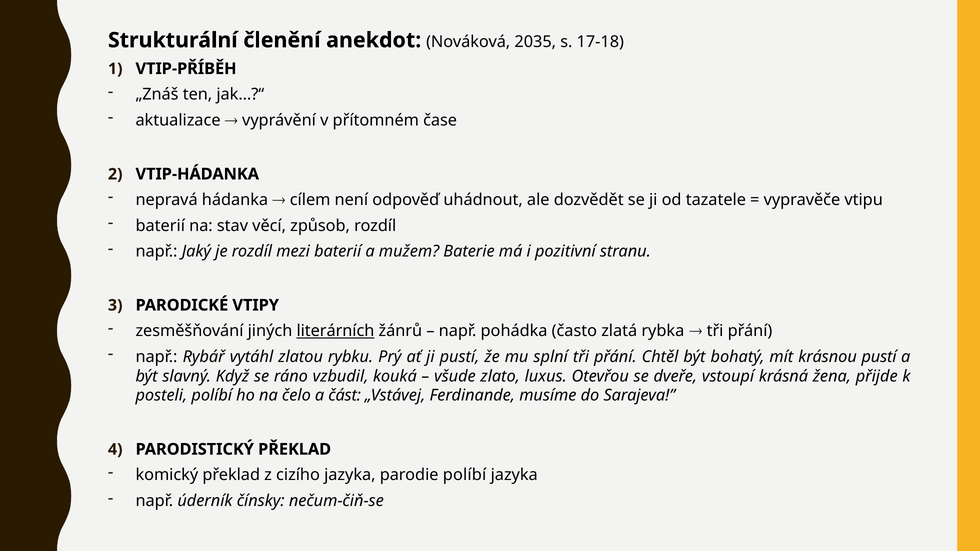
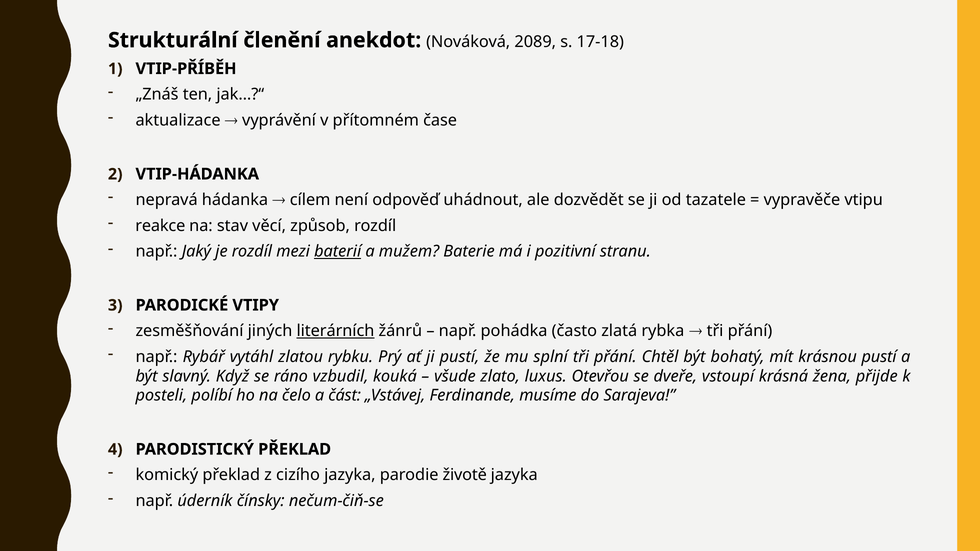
2035: 2035 -> 2089 (535, 42)
baterií: baterií -> reakce (160, 226)
baterií underline: none -> present (338, 252)
parodie políbí: políbí -> životě (465, 475)
